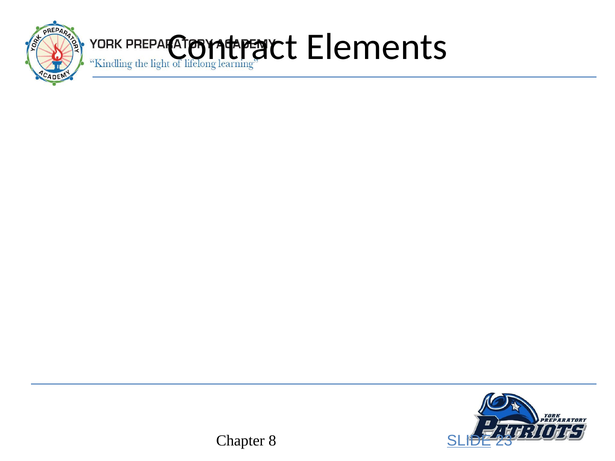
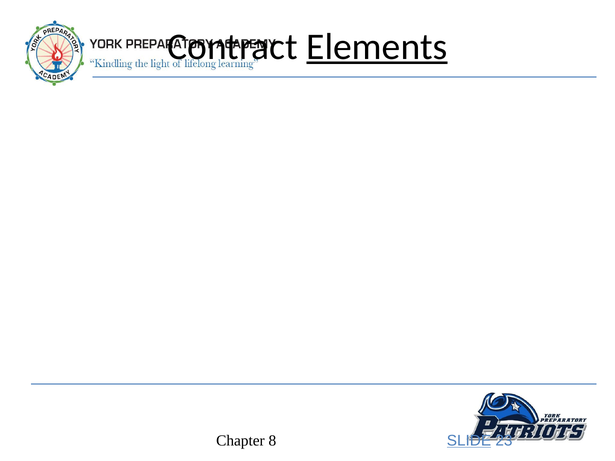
Elements underline: none -> present (377, 47)
